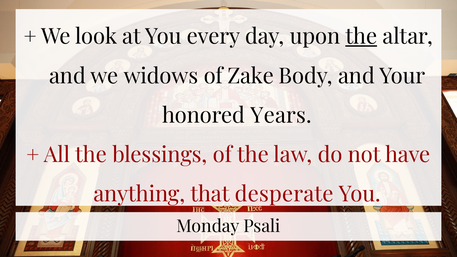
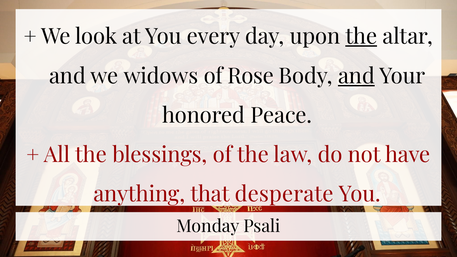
Zake: Zake -> Rose (251, 76)
and underline: none -> present (356, 76)
Years: Years -> Peace (281, 116)
